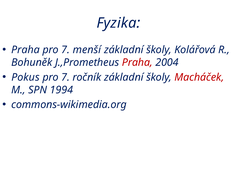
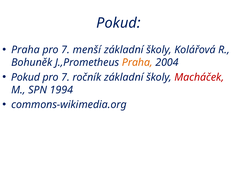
Fyzika: Fyzika -> Pokud (118, 23)
Praha colour: red -> orange (137, 62)
Pokus: Pokus -> Pokud (26, 77)
